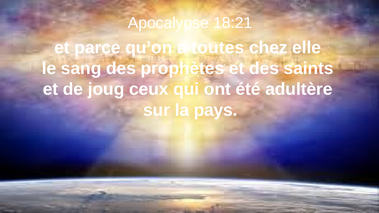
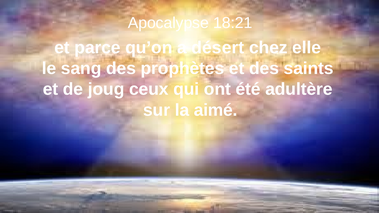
toutes: toutes -> désert (218, 48)
pays: pays -> aimé (216, 110)
